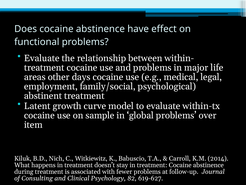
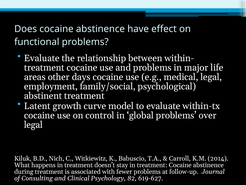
sample: sample -> control (100, 115)
item: item -> legal (33, 124)
